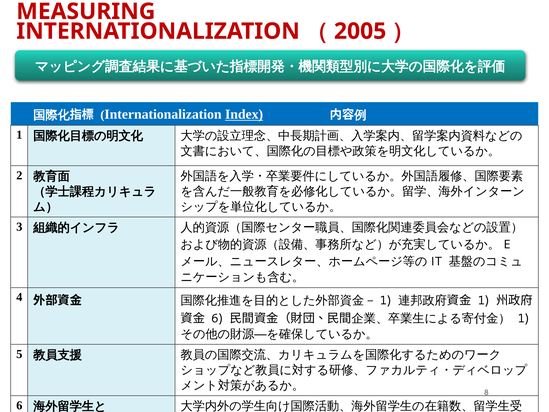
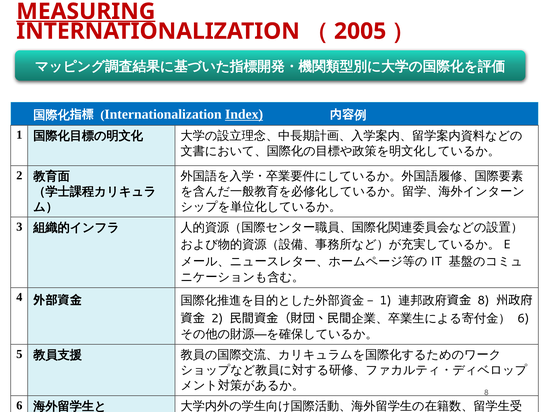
MEASURING underline: none -> present (86, 11)
1: 1 -> 8 (483, 300)
6: 6 -> 2 (217, 318)
1: 1 -> 6 (523, 318)
